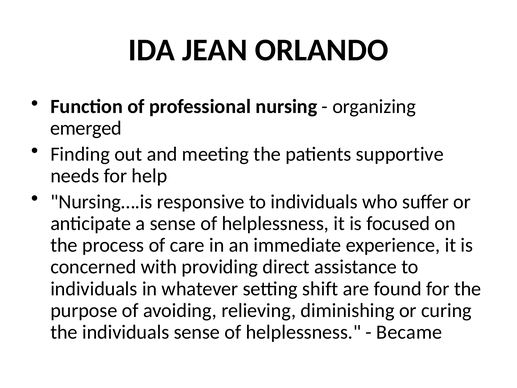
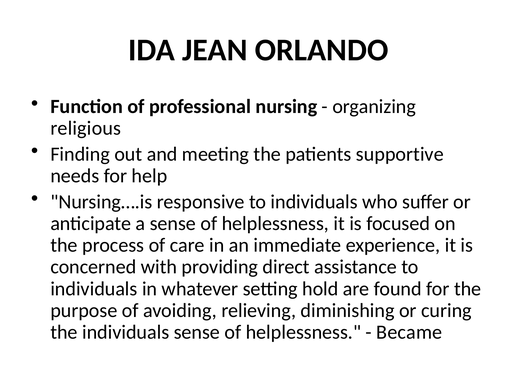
emerged: emerged -> religious (86, 128)
shift: shift -> hold (320, 289)
